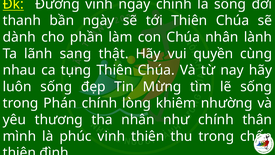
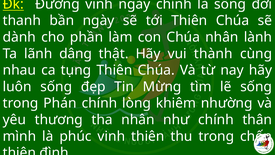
sang: sang -> dâng (76, 54)
quyền: quyền -> thành (213, 54)
